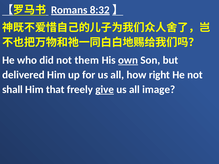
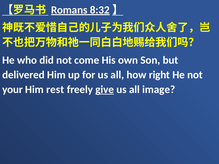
them: them -> come (87, 60)
own underline: present -> none (128, 60)
shall: shall -> your (12, 90)
that: that -> rest (55, 90)
